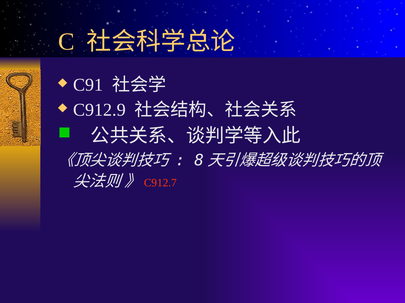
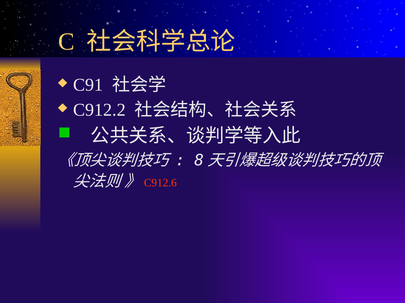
C912.9: C912.9 -> C912.2 (100, 110)
C912.7: C912.7 -> C912.6 (160, 183)
